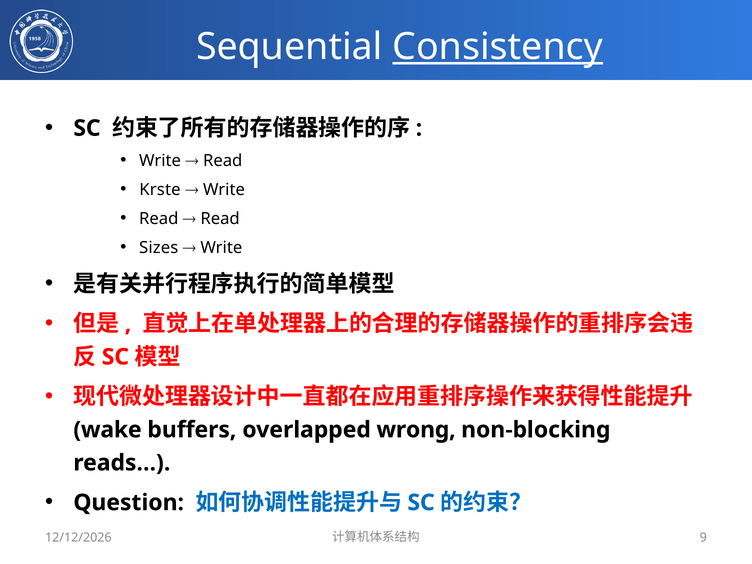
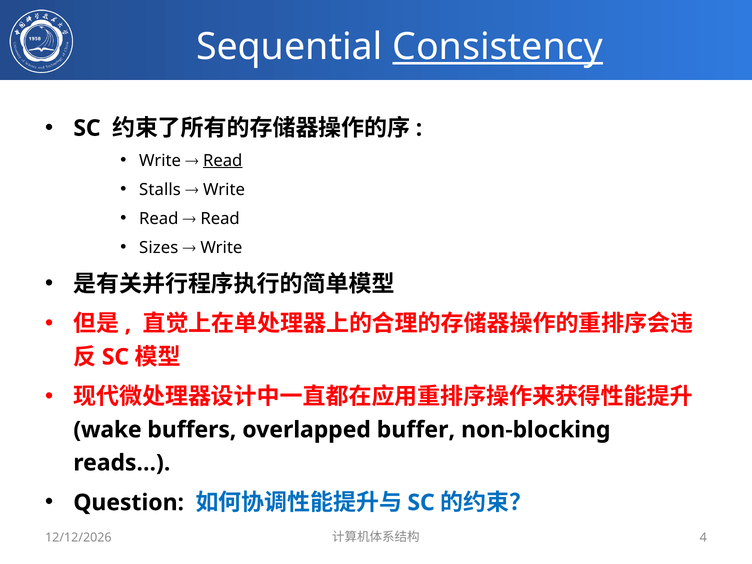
Read underline: none -> present (223, 161)
Krste: Krste -> Stalls (160, 190)
wrong: wrong -> buffer (416, 430)
9: 9 -> 4 (703, 538)
